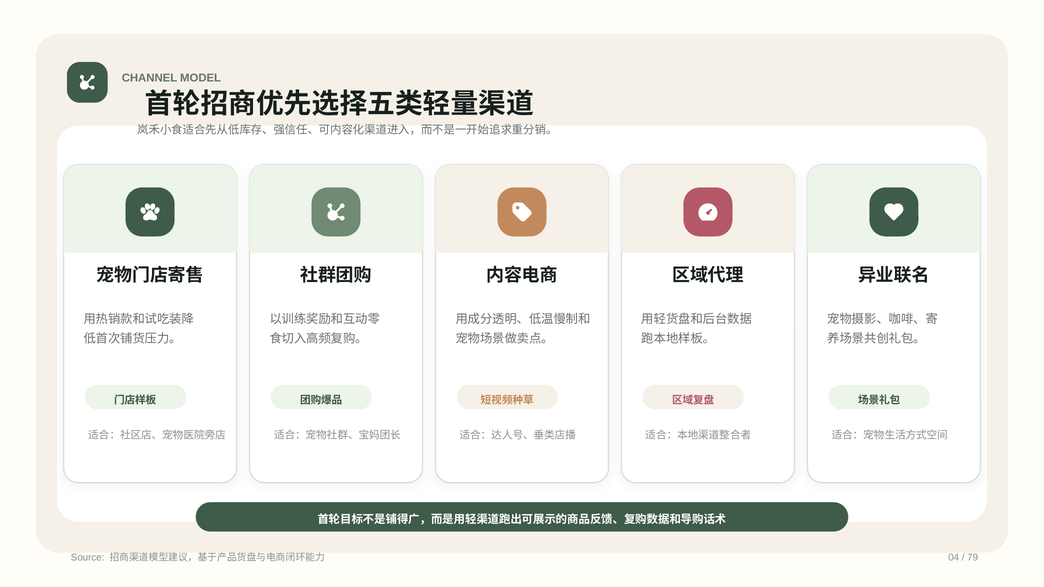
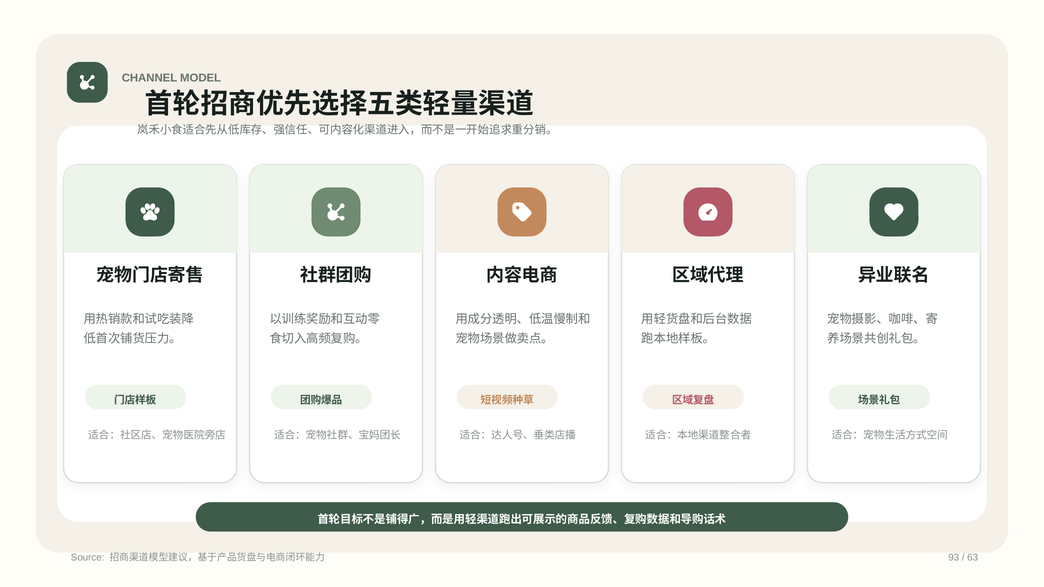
04: 04 -> 93 (954, 558)
79: 79 -> 63 (973, 558)
